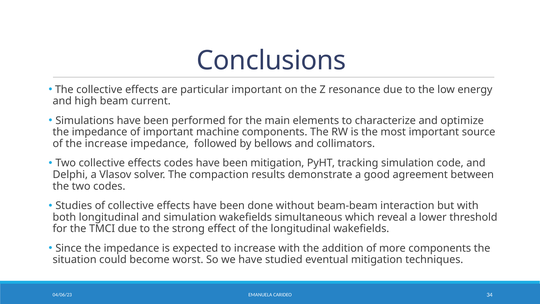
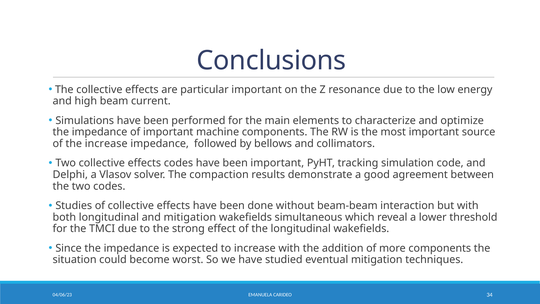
been mitigation: mitigation -> important (277, 163)
and simulation: simulation -> mitigation (190, 217)
